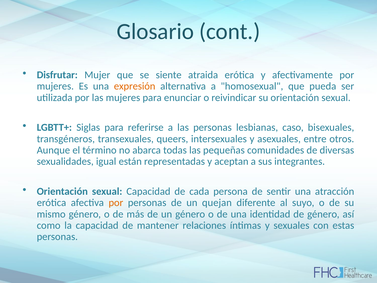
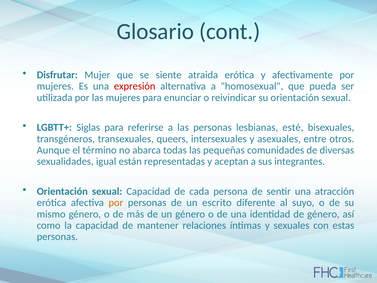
expresión colour: orange -> red (135, 86)
caso: caso -> esté (293, 127)
quejan: quejan -> escrito (217, 203)
